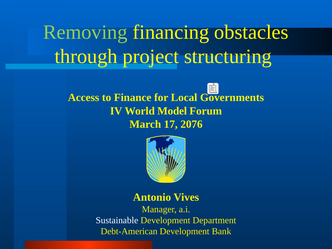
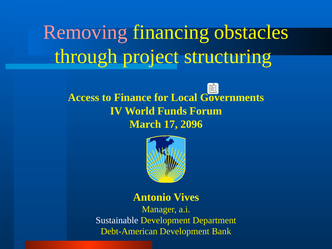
Removing colour: light green -> pink (85, 32)
Model: Model -> Funds (172, 111)
2076: 2076 -> 2096 (192, 124)
